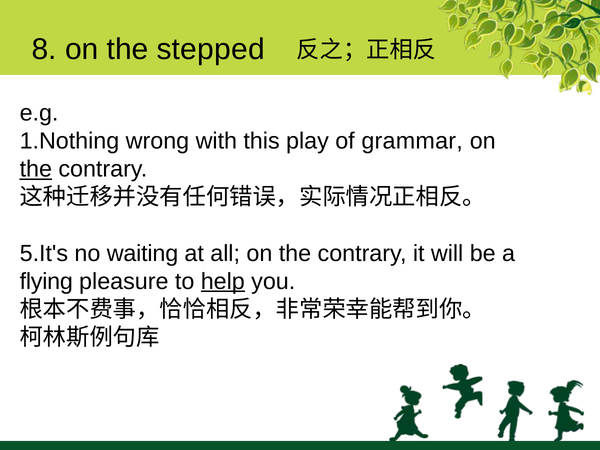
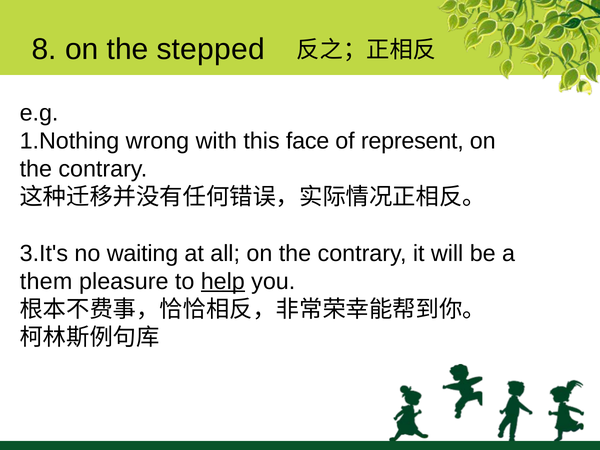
play: play -> face (308, 141)
grammar: grammar -> represent (412, 141)
the underline: present -> none (36, 169)
5.It's: 5.It's -> 3.It's (44, 253)
flying: flying -> them (46, 281)
